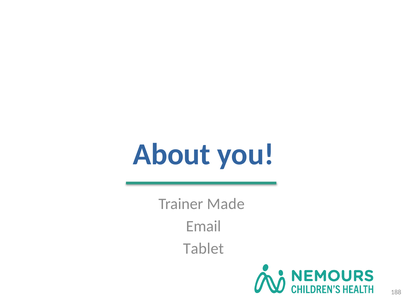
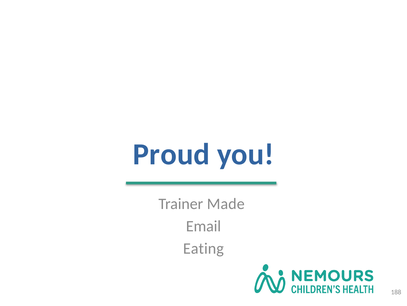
About: About -> Proud (171, 154)
Tablet: Tablet -> Eating (203, 248)
